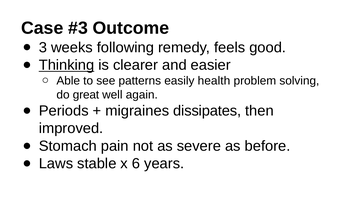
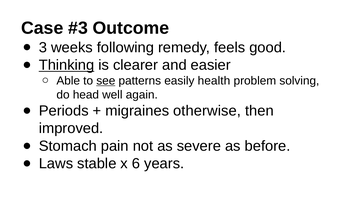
see underline: none -> present (106, 81)
great: great -> head (86, 95)
dissipates: dissipates -> otherwise (207, 111)
